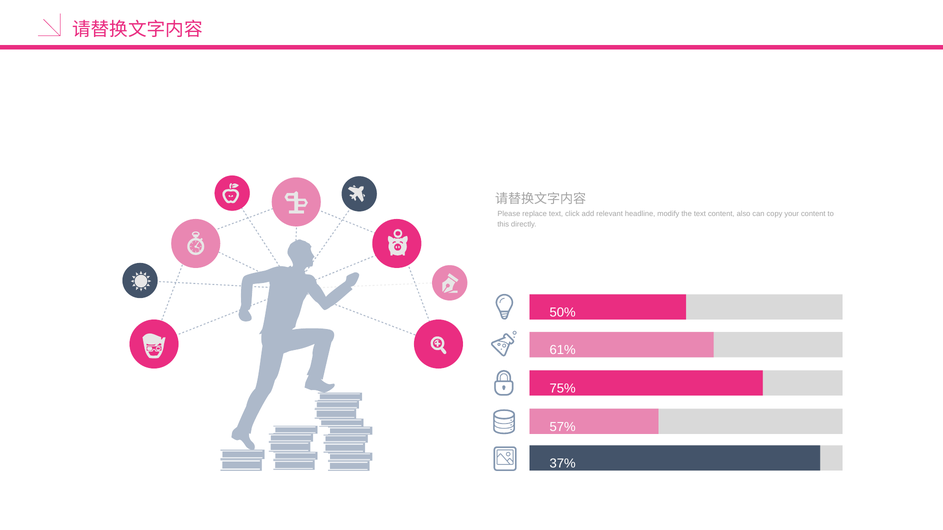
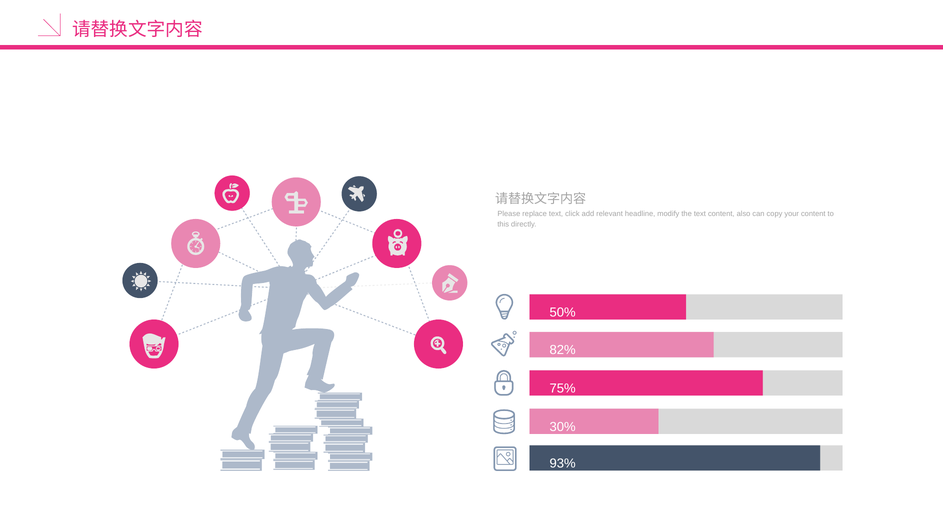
61%: 61% -> 82% (563, 350)
57%: 57% -> 30% (563, 427)
37%: 37% -> 93% (563, 464)
